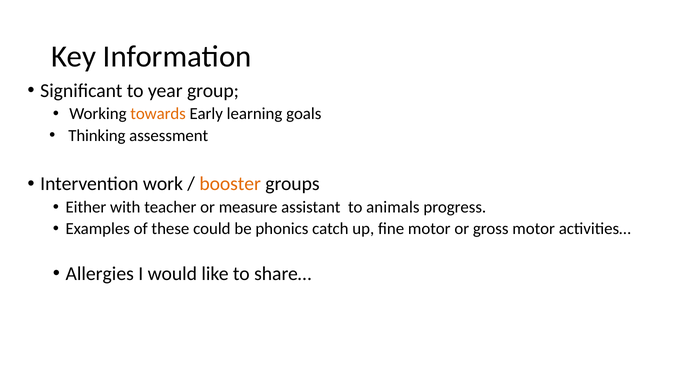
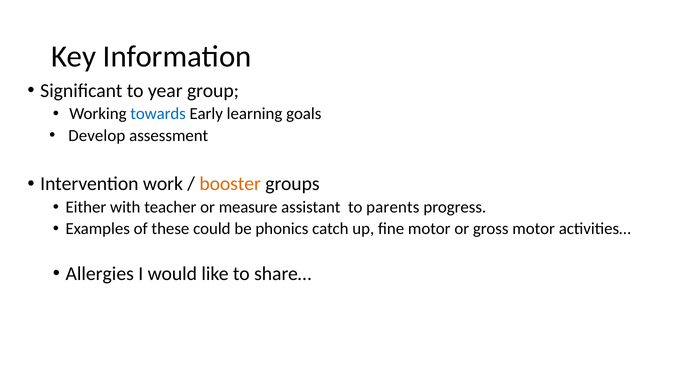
towards colour: orange -> blue (158, 114)
Thinking: Thinking -> Develop (97, 136)
animals: animals -> parents (393, 207)
